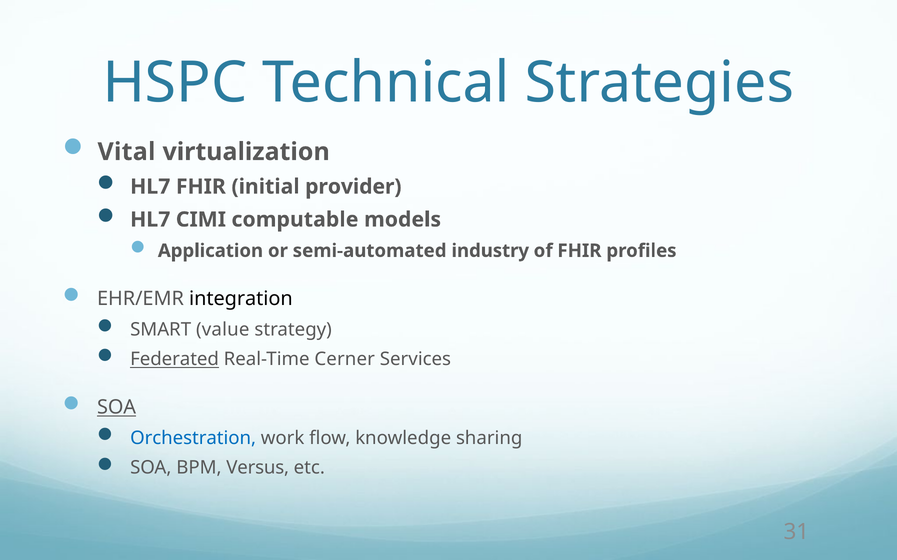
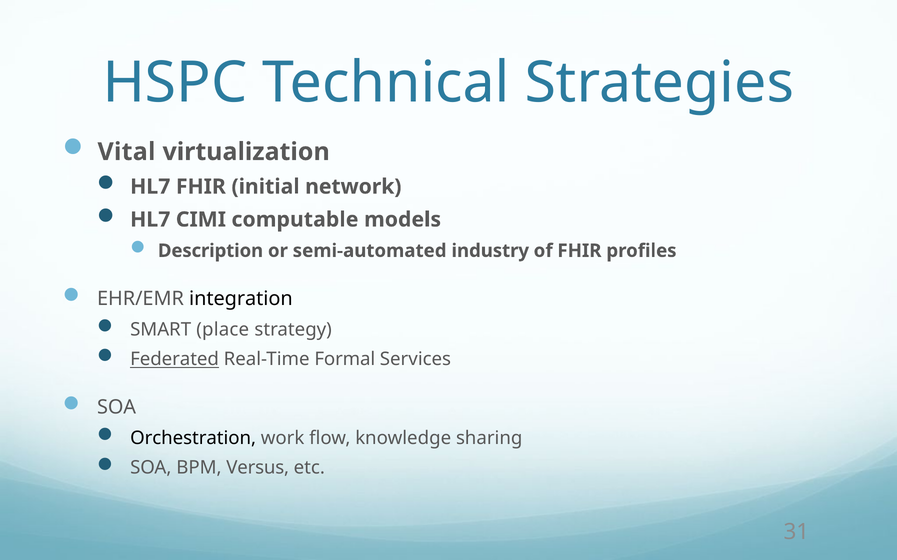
provider: provider -> network (353, 187)
Application: Application -> Description (211, 251)
value: value -> place (223, 330)
Cerner: Cerner -> Formal (345, 360)
SOA underline: present -> none (117, 408)
Orchestration colour: blue -> black (193, 438)
